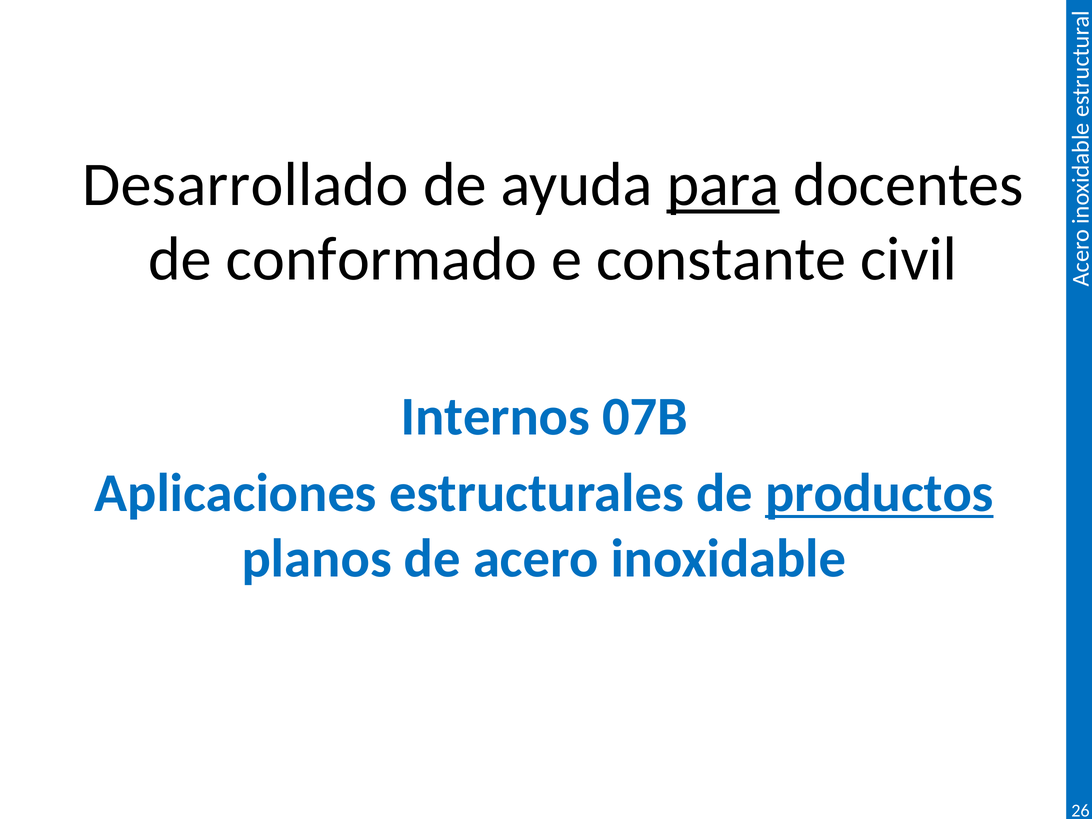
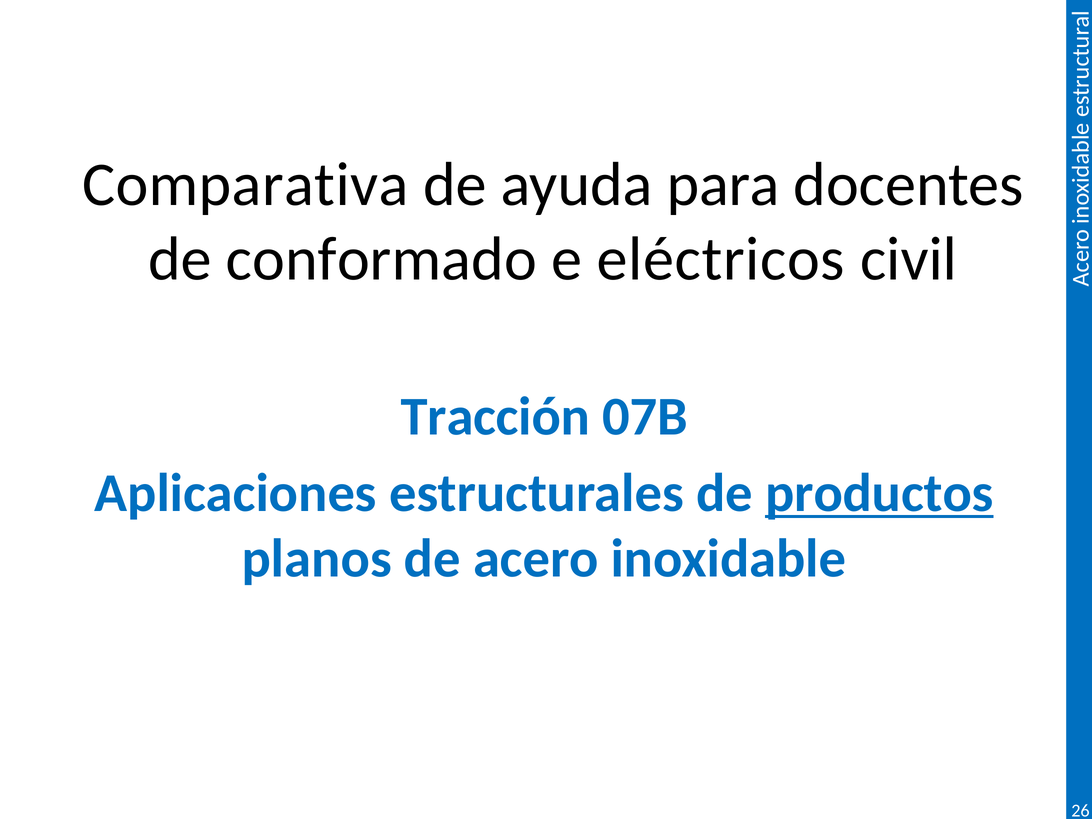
Desarrollado: Desarrollado -> Comparativa (245, 185)
para underline: present -> none (723, 185)
constante: constante -> eléctricos (721, 259)
Internos: Internos -> Tracción (495, 417)
